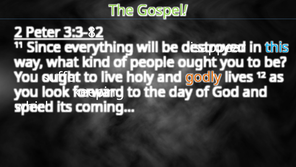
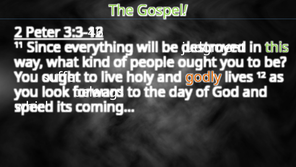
3:3-82: 3:3-82 -> 3:3-46 (84, 33)
disappear: disappear -> judgment (214, 47)
this colour: light blue -> light green (277, 47)
keeping: keeping -> belongs (99, 92)
